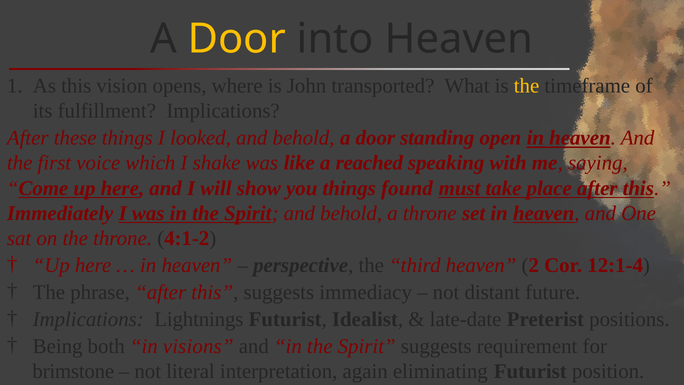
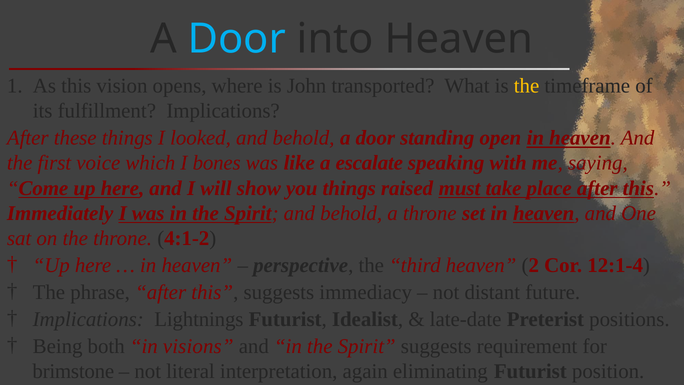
Door colour: yellow -> light blue (237, 39)
shake: shake -> bones (217, 163)
reached: reached -> escalate (369, 163)
found: found -> raised (407, 188)
